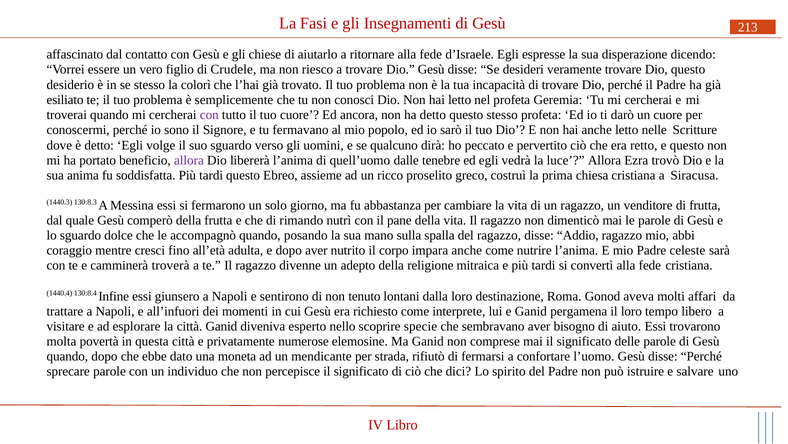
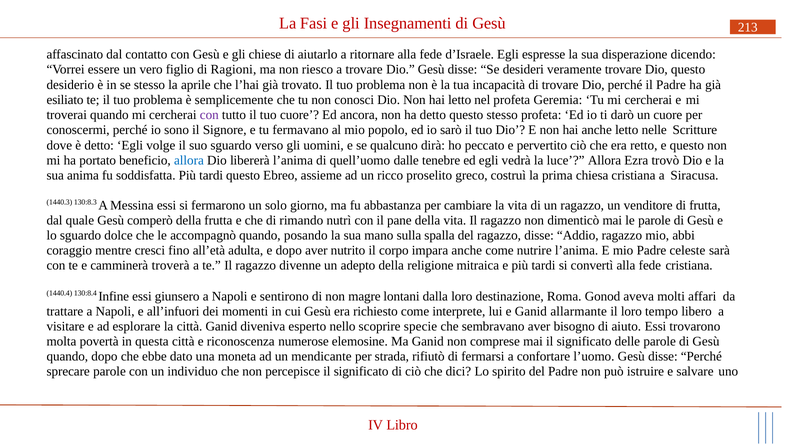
Crudele: Crudele -> Ragioni (233, 70)
colorì: colorì -> aprile (196, 85)
allora colour: purple -> blue (189, 160)
tenuto: tenuto -> magre (364, 296)
pergamena: pergamena -> allarmante (579, 311)
privatamente: privatamente -> riconoscenza (241, 341)
